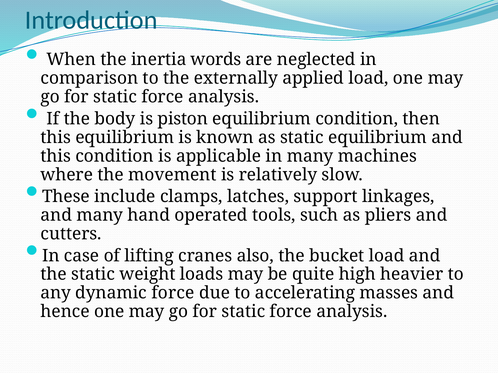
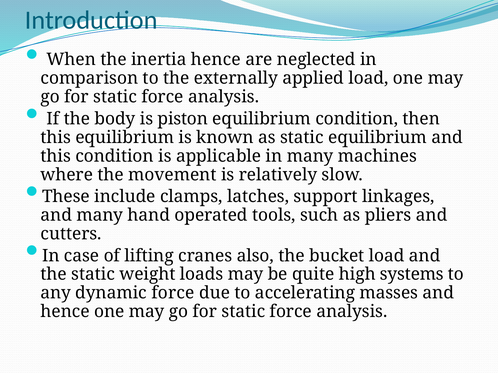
inertia words: words -> hence (216, 60)
heavier: heavier -> systems (412, 275)
